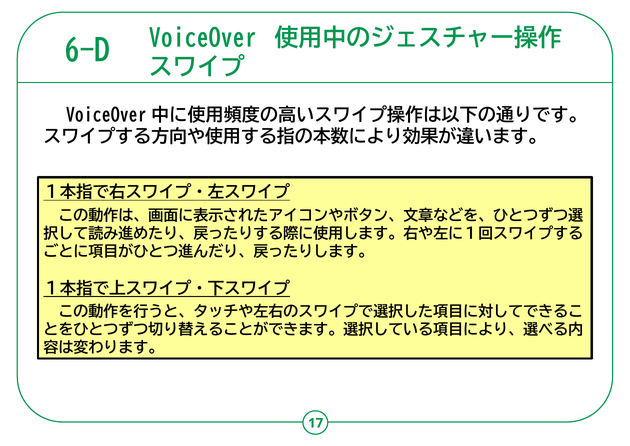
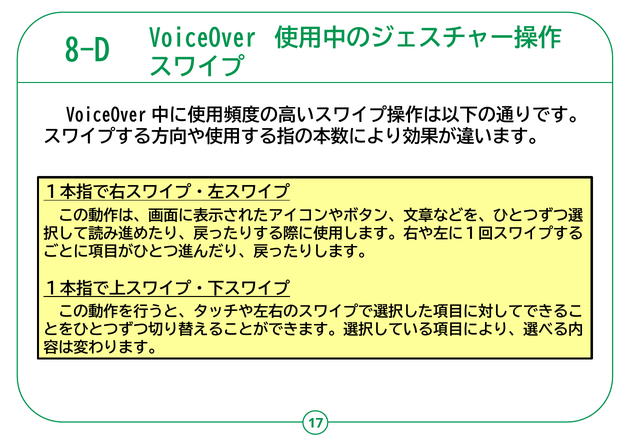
6-D: 6-D -> 8-D (87, 51)
